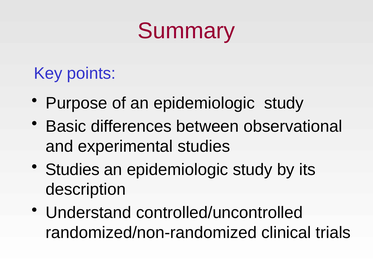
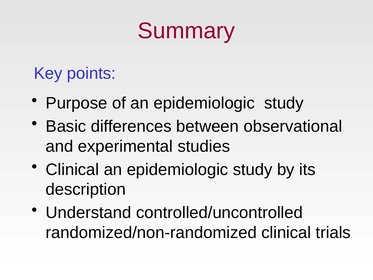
Studies: Studies -> Clinical (72, 169)
